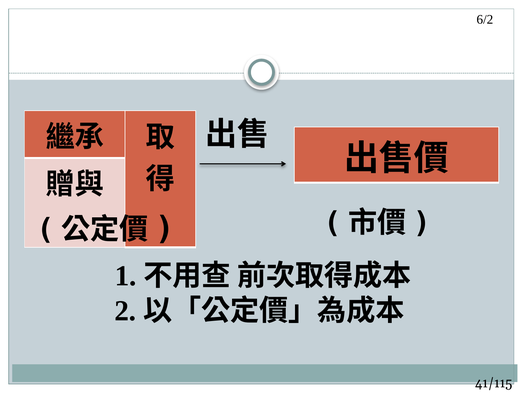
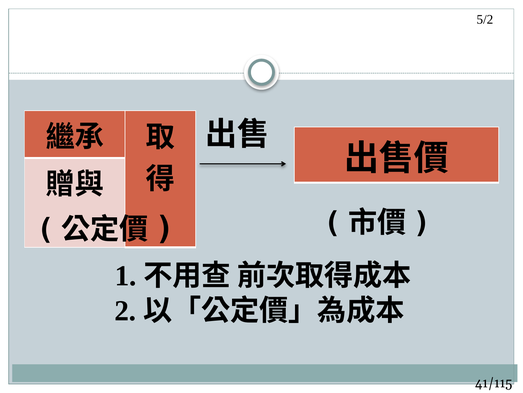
6/2: 6/2 -> 5/2 (485, 20)
